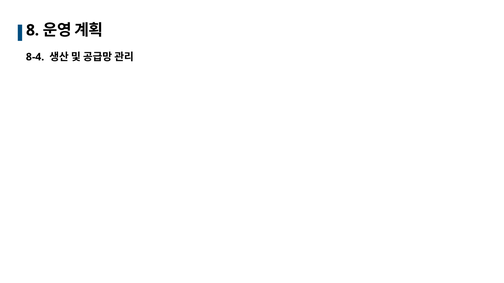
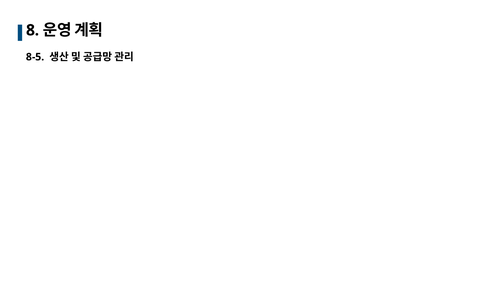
8-4: 8-4 -> 8-5 (35, 57)
